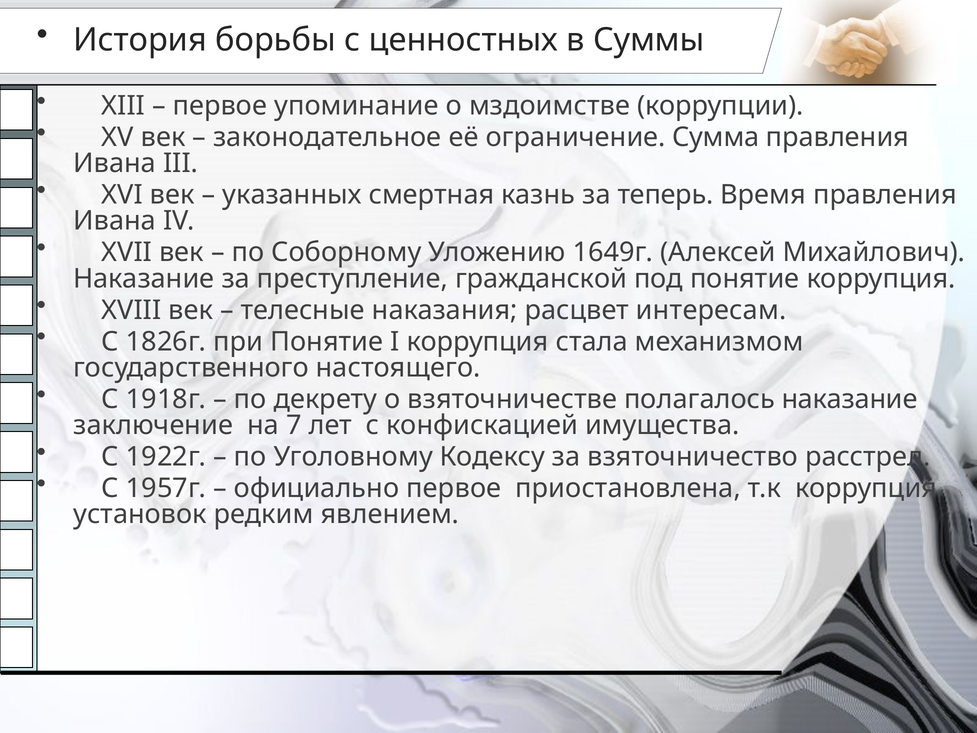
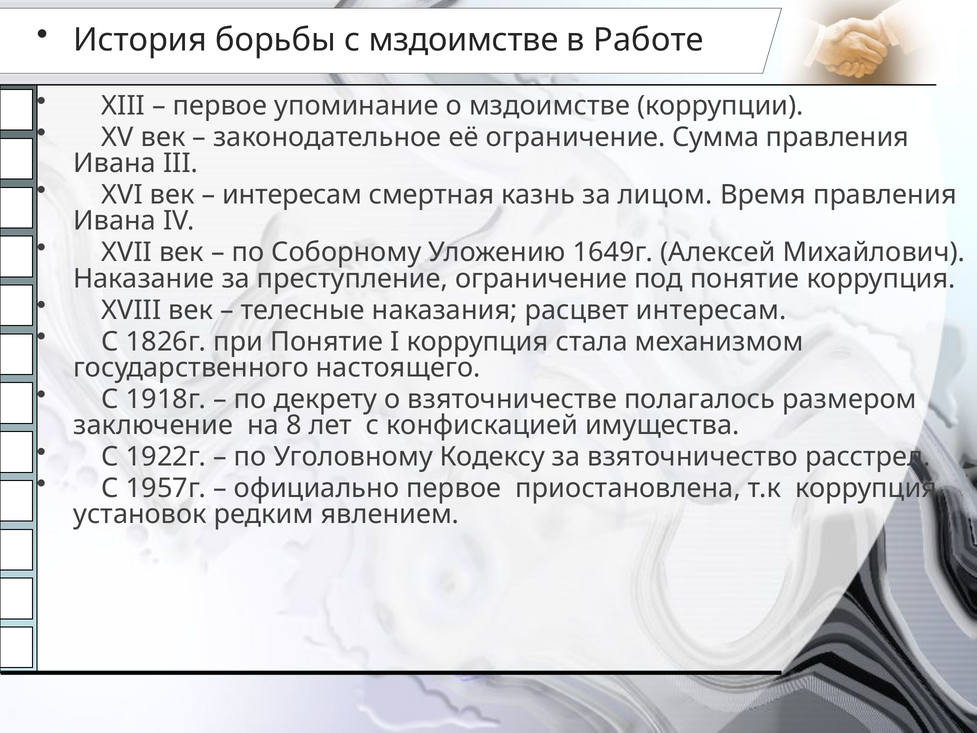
с ценностных: ценностных -> мздоимстве (464, 40)
Суммы: Суммы -> Работе (649, 40)
указанных: указанных -> интересам (292, 195)
теперь: теперь -> лицом (665, 195)
преступление гражданской: гражданской -> ограничение (541, 278)
полагалось наказание: наказание -> размером (849, 399)
7: 7 -> 8 (294, 425)
